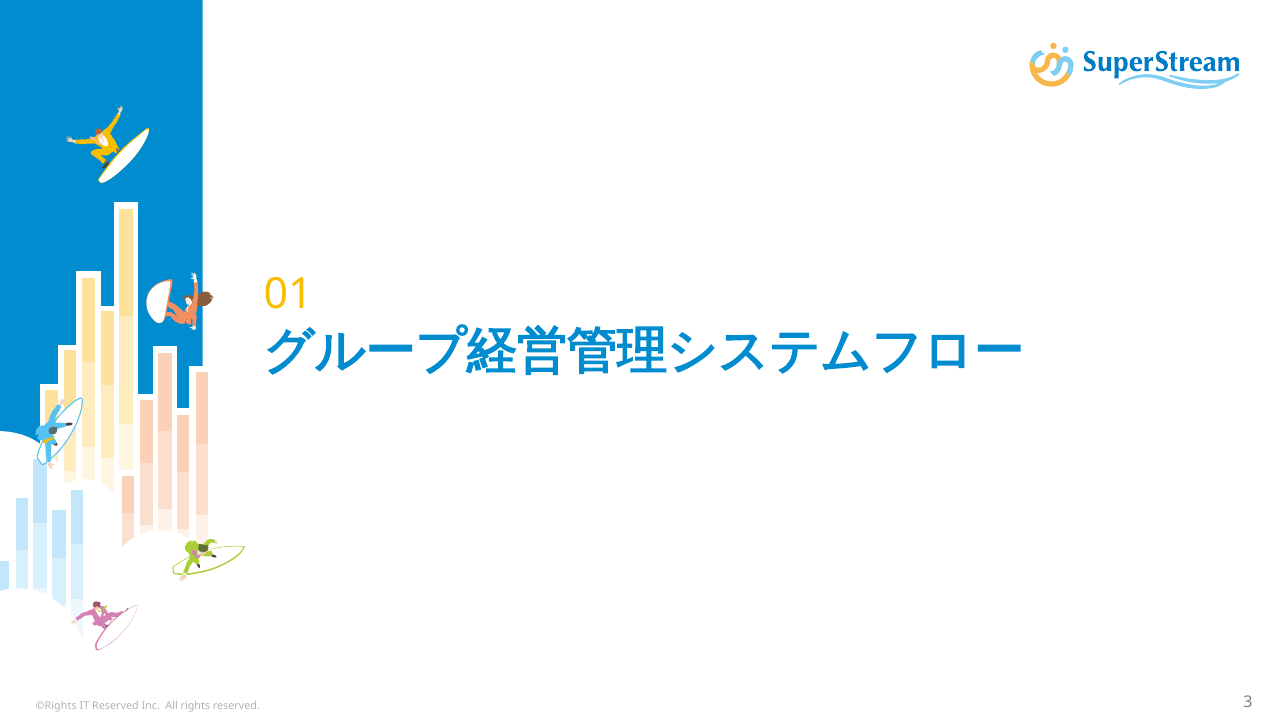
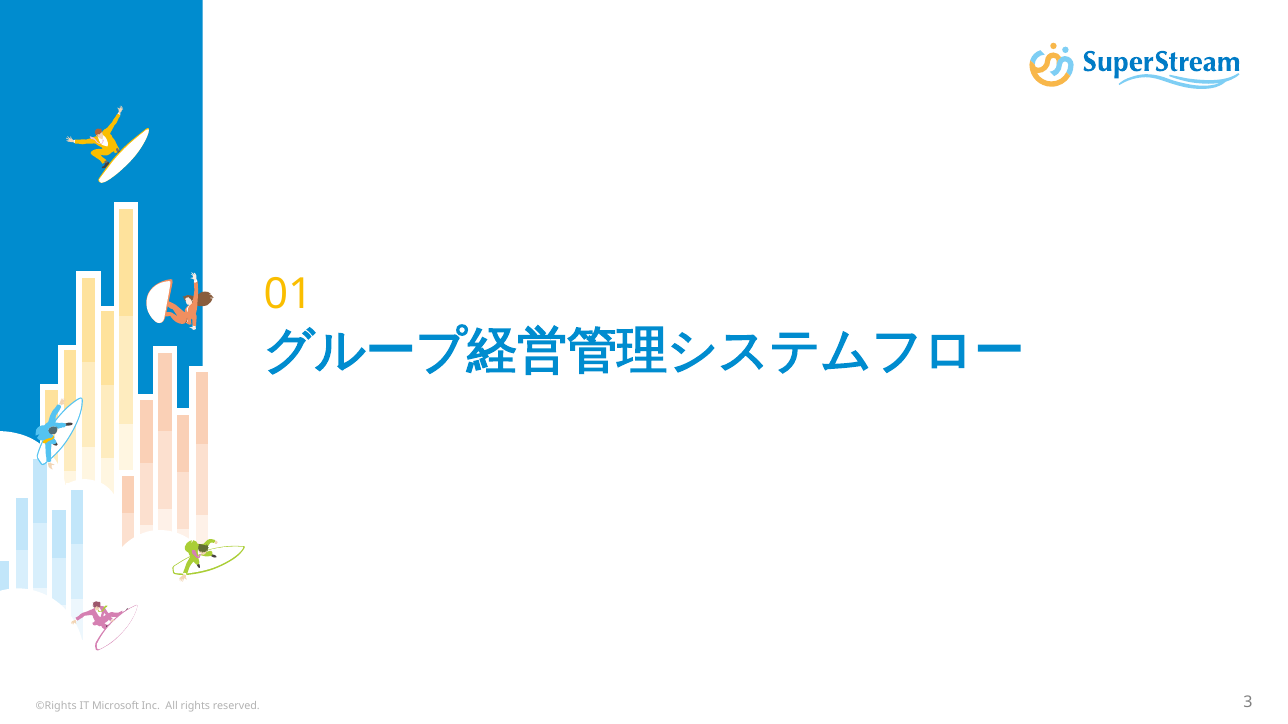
IT Reserved: Reserved -> Microsoft (116, 706)
